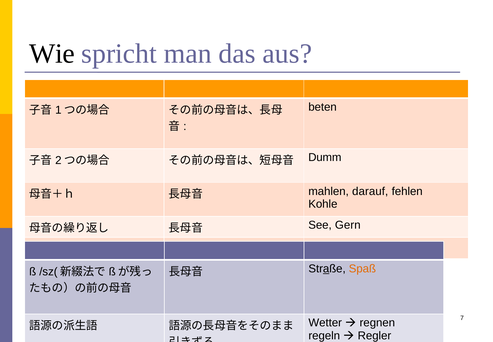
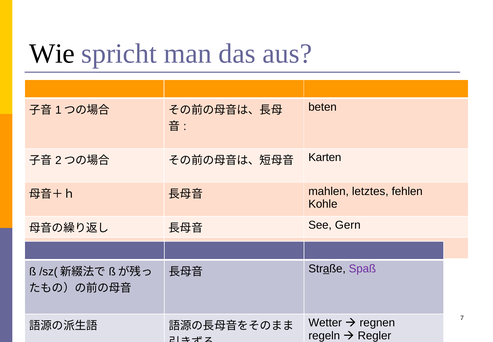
Dumm: Dumm -> Karten (325, 157)
darauf: darauf -> letztes (370, 191)
Spaß colour: orange -> purple (362, 268)
